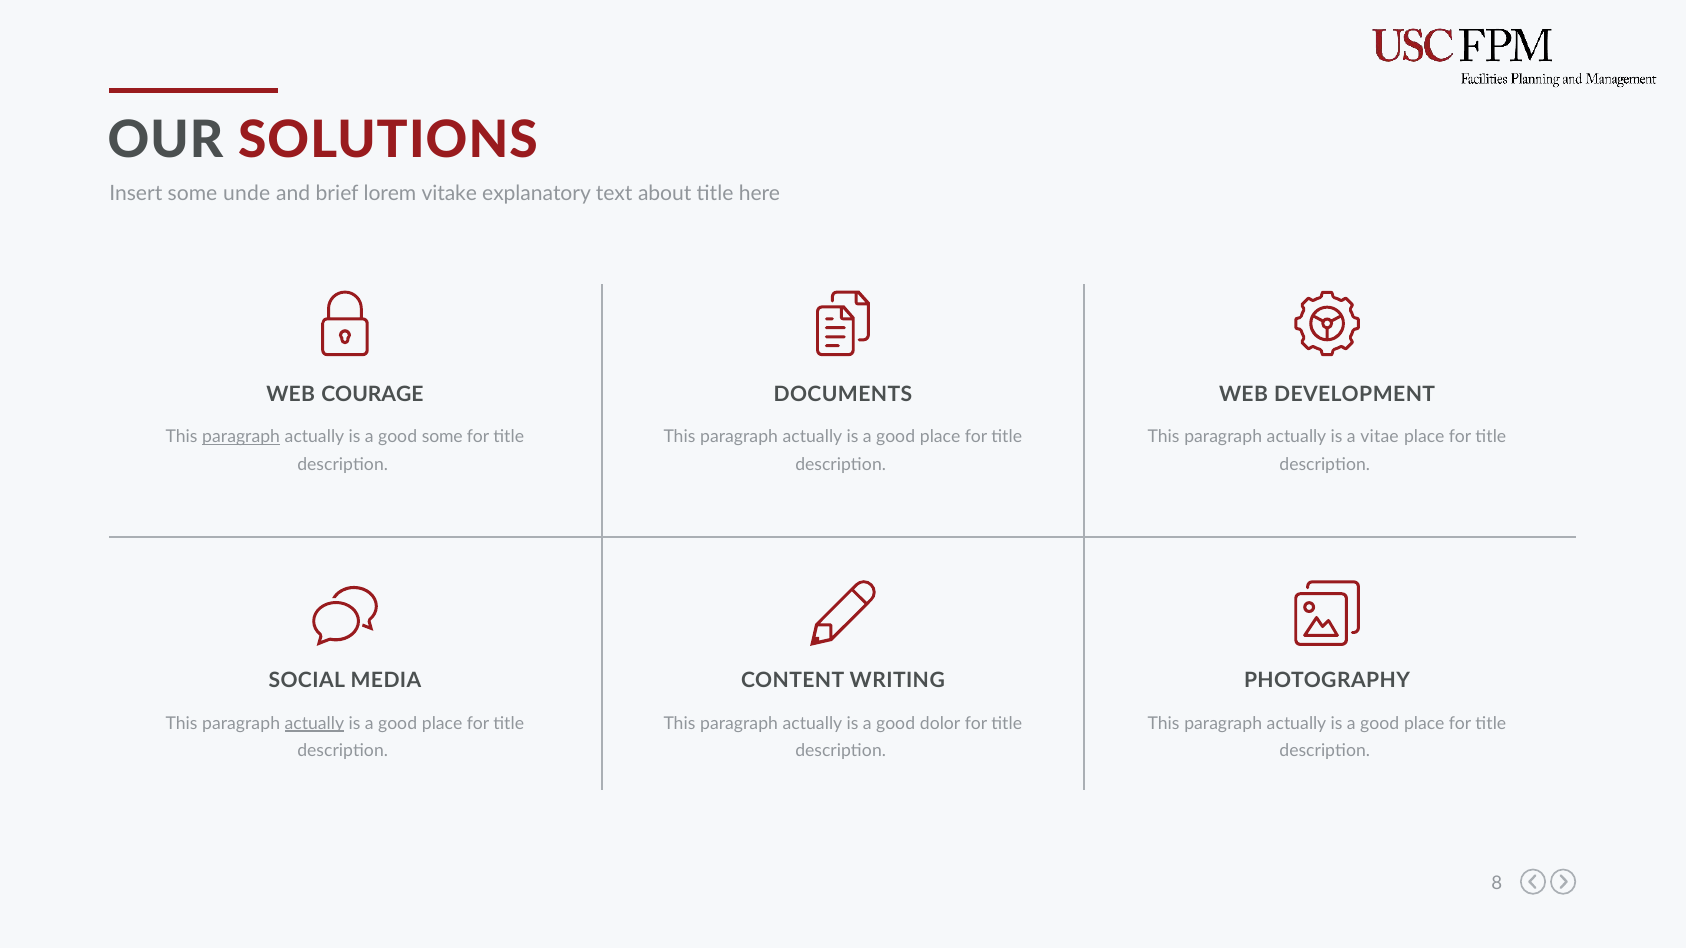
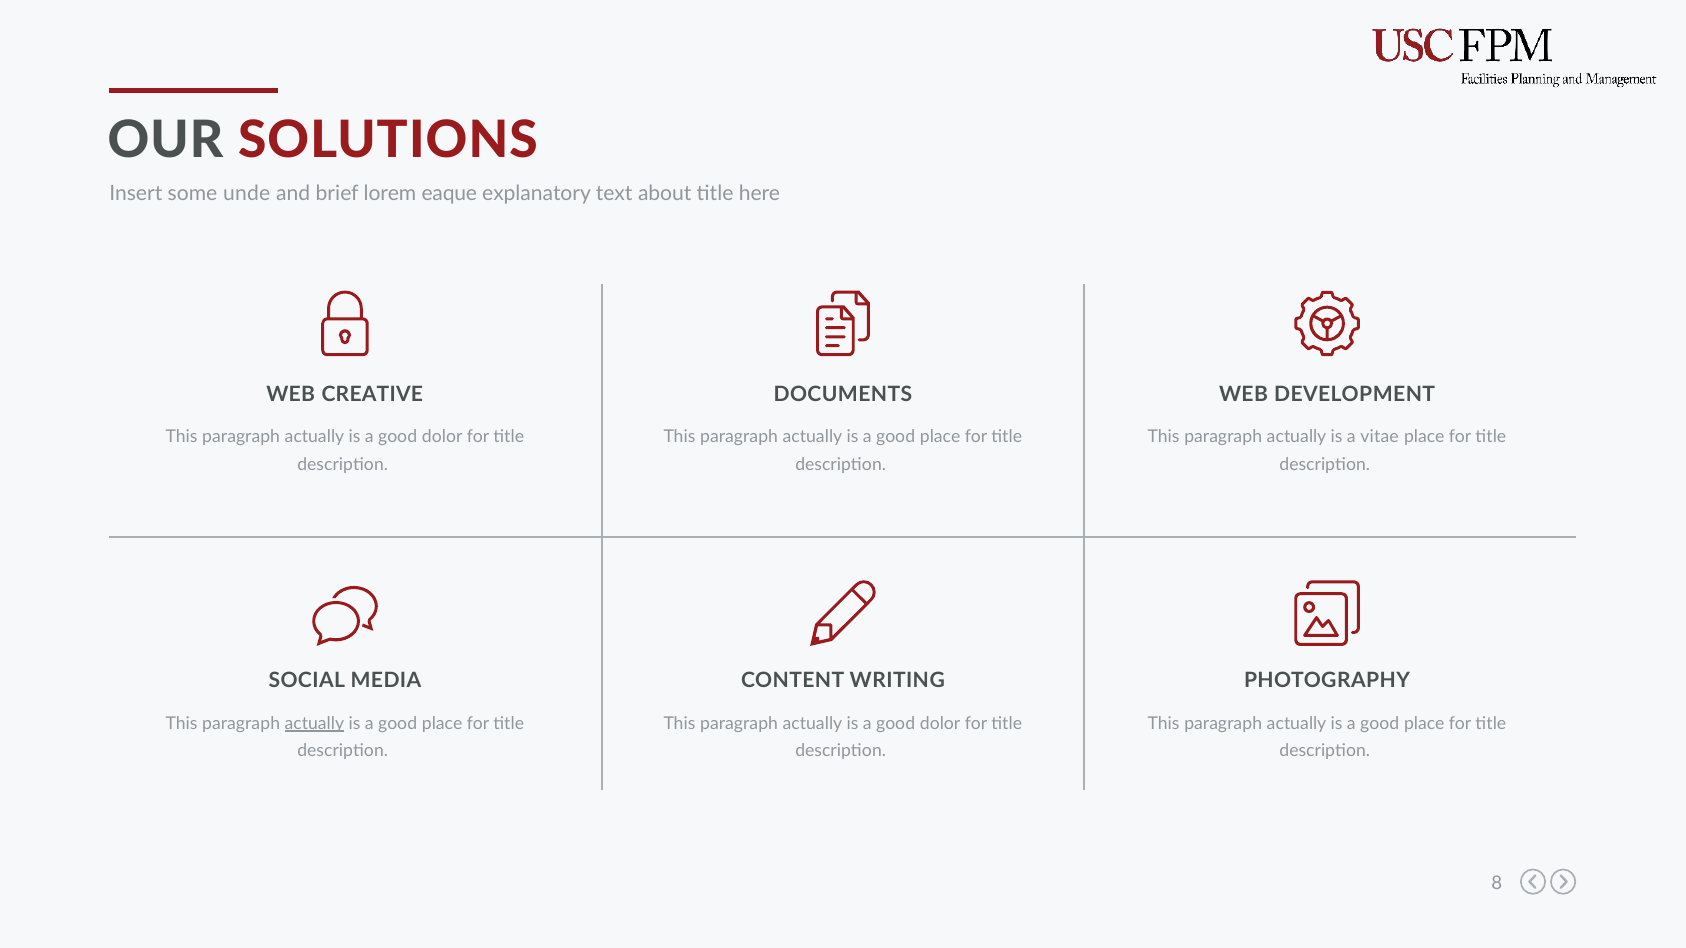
vitake: vitake -> eaque (449, 194)
COURAGE: COURAGE -> CREATIVE (372, 395)
paragraph underline: present -> none (241, 437)
some: some -> dolor (442, 437)
